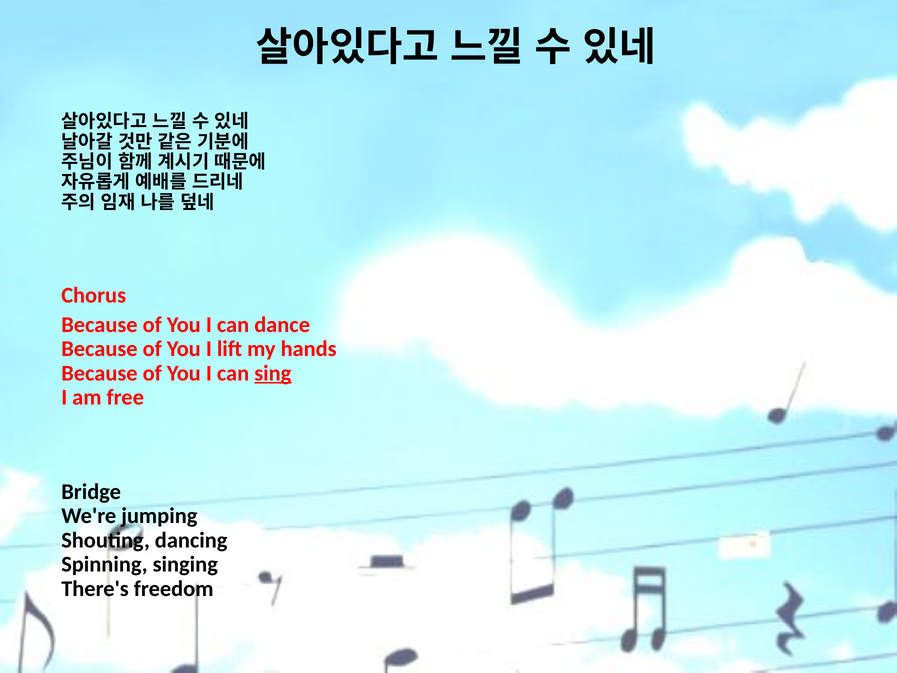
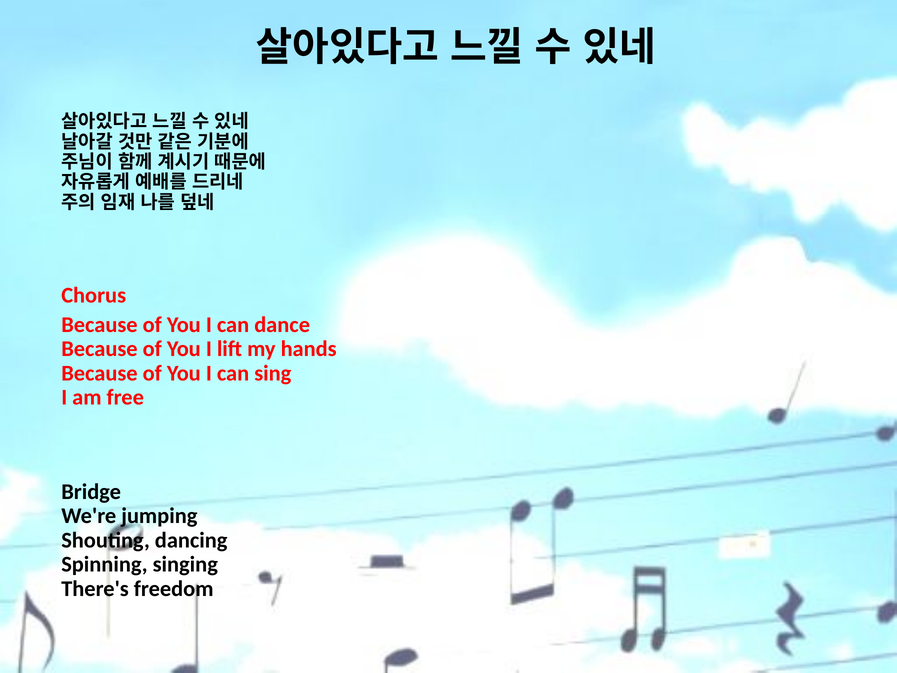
sing underline: present -> none (273, 373)
